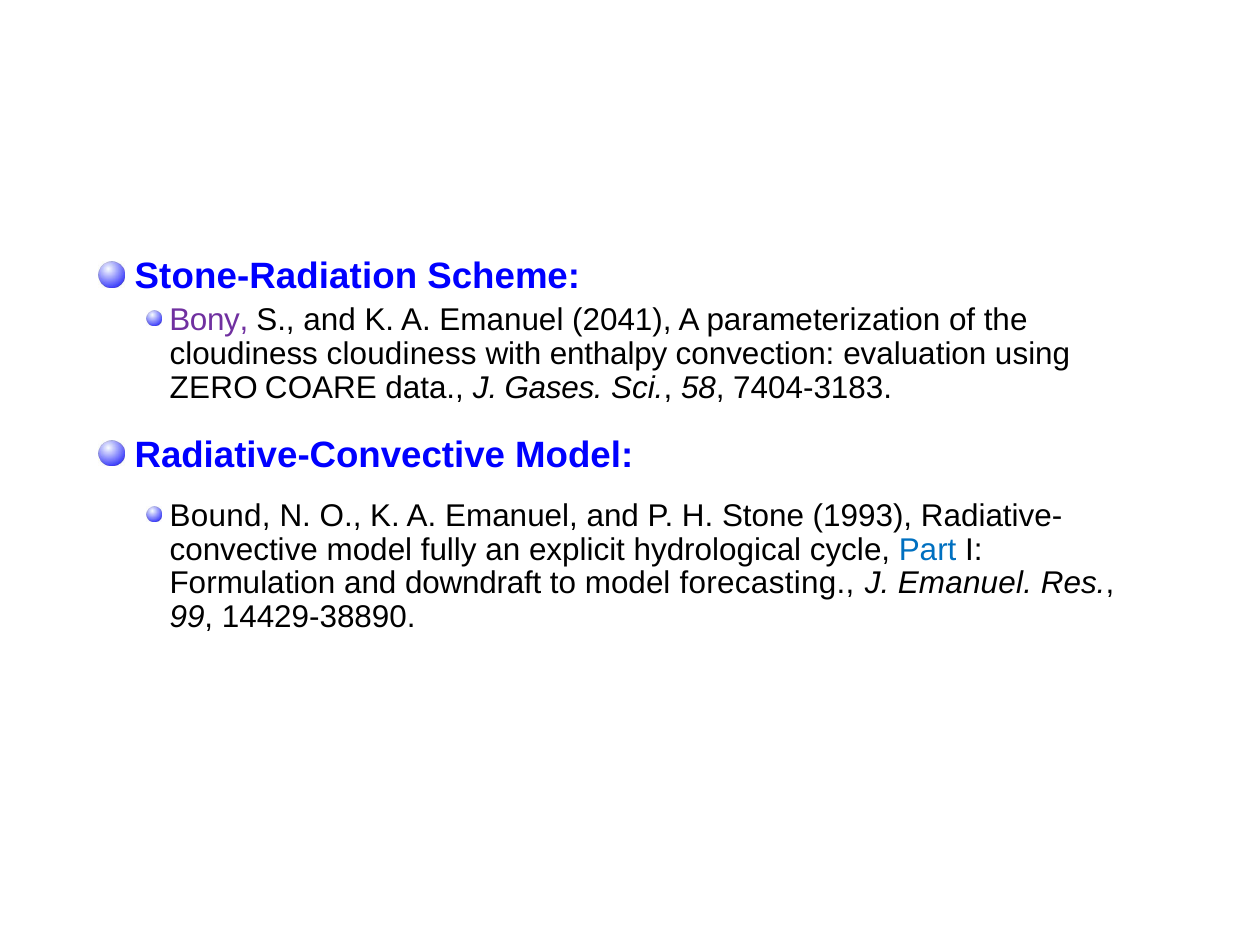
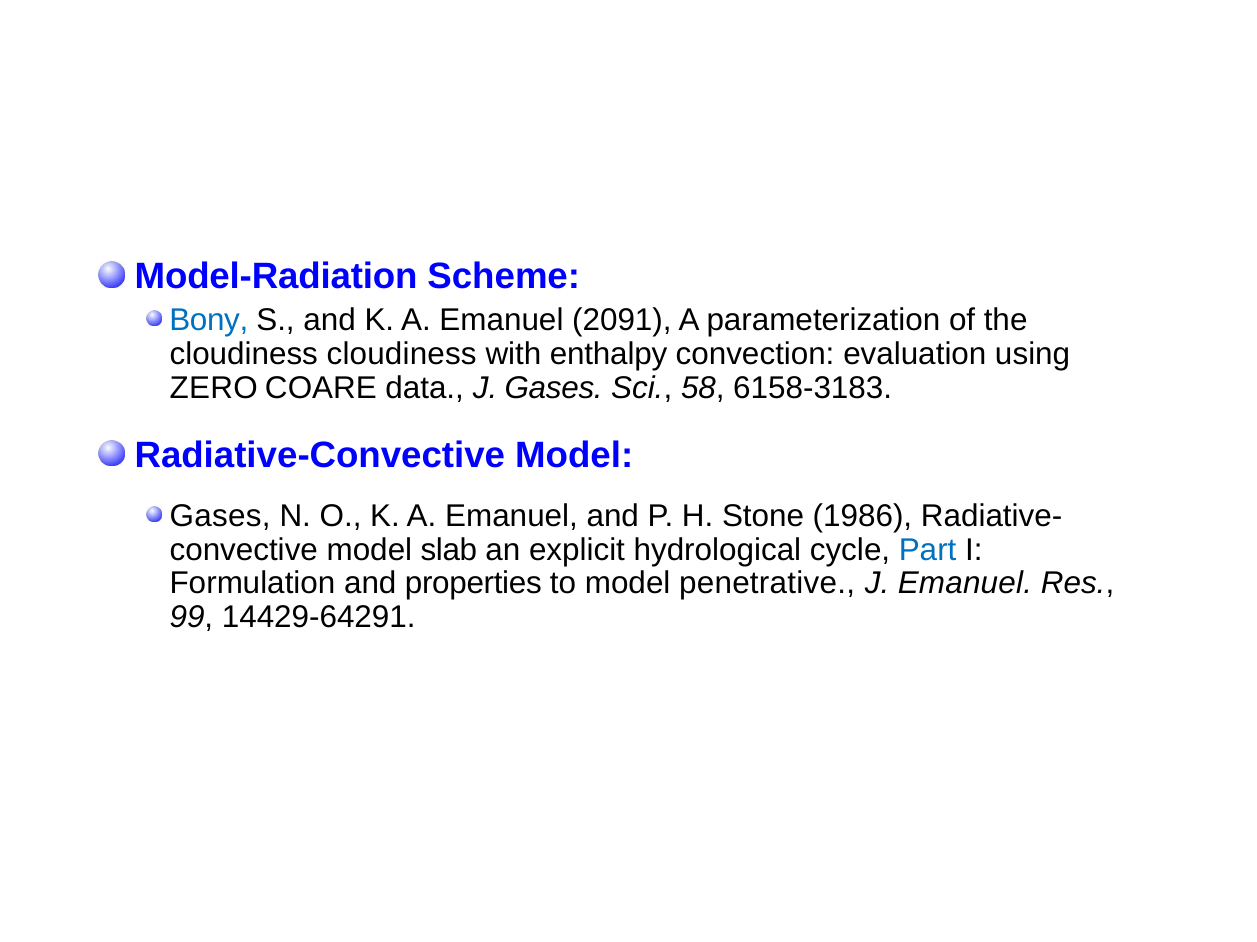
Stone-Radiation: Stone-Radiation -> Model-Radiation (276, 277)
Bony colour: purple -> blue (209, 320)
2041: 2041 -> 2091 (622, 320)
7404-3183: 7404-3183 -> 6158-3183 (813, 388)
Bound: Bound -> Gases (220, 516)
1993: 1993 -> 1986 (862, 516)
fully: fully -> slab (449, 550)
downdraft: downdraft -> properties (473, 584)
forecasting: forecasting -> penetrative (767, 584)
14429-38890: 14429-38890 -> 14429-64291 (319, 618)
